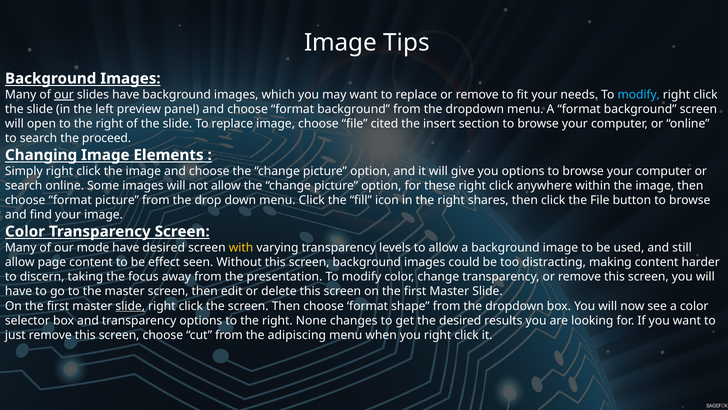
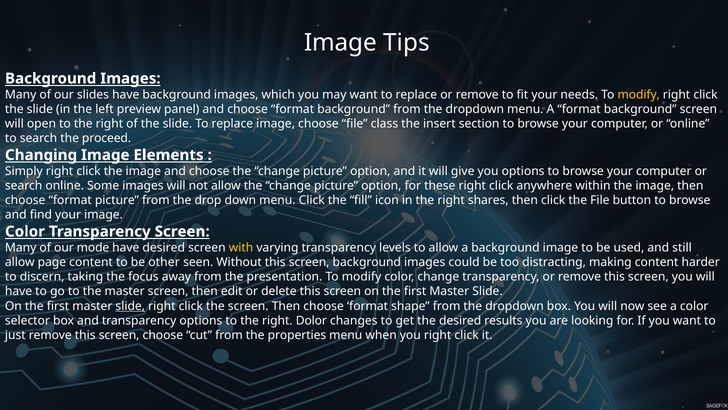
our underline: present -> none (64, 95)
modify colour: light blue -> yellow (639, 95)
cited: cited -> class (384, 124)
effect: effect -> other (164, 262)
None: None -> Dolor (311, 320)
adipiscing: adipiscing -> properties (297, 335)
